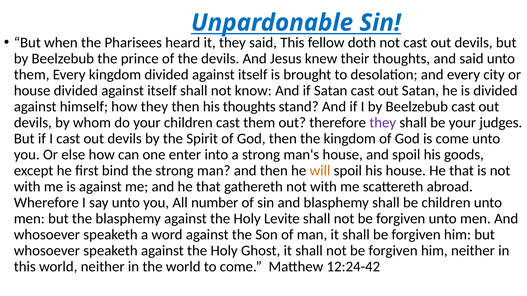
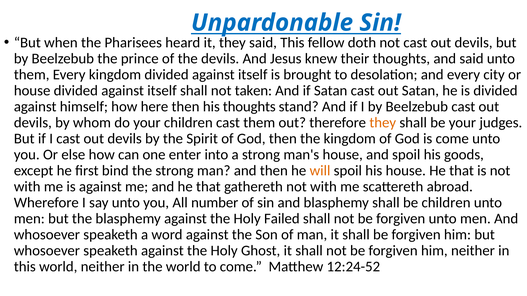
know: know -> taken (253, 91)
how they: they -> here (155, 107)
they colour: purple -> orange (383, 123)
Levite: Levite -> Failed (282, 219)
12:24-42: 12:24-42 -> 12:24-52 (353, 267)
